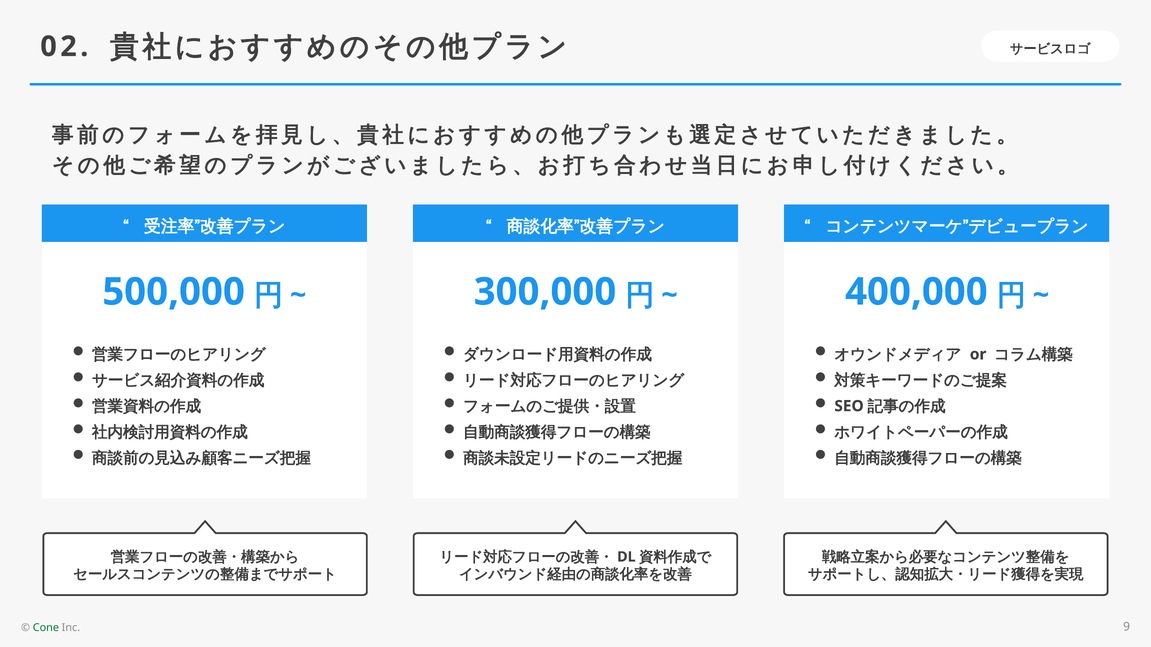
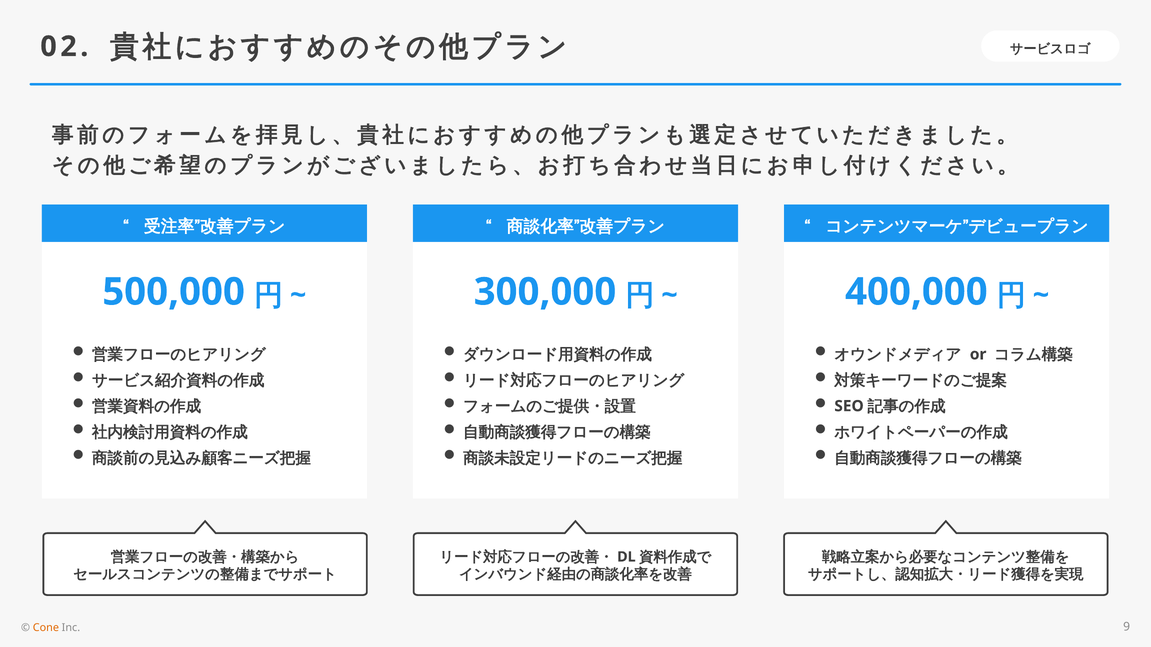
Cone colour: green -> orange (46, 628)
